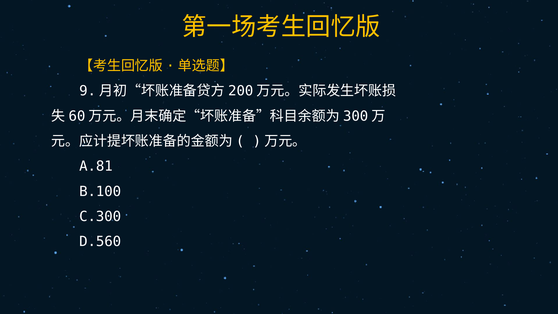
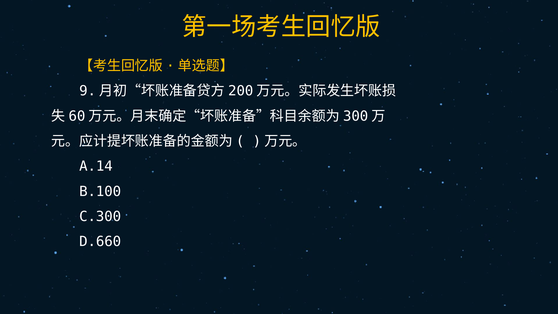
A.81: A.81 -> A.14 (96, 166)
D.560: D.560 -> D.660 (100, 242)
